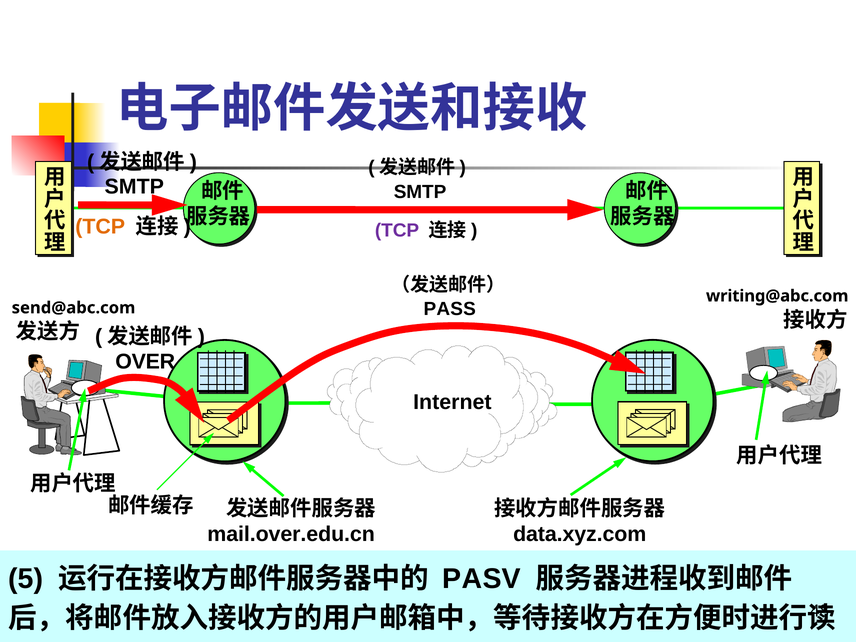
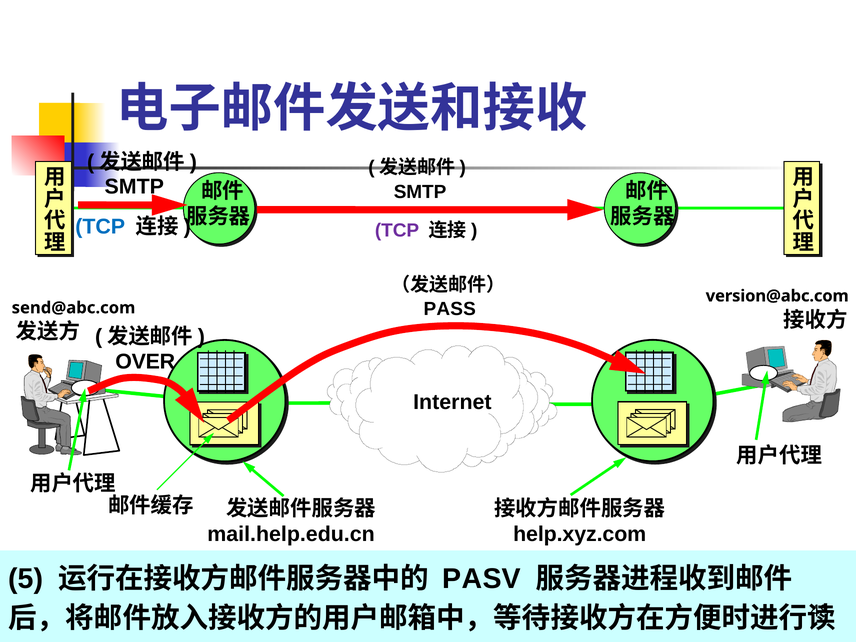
TCP colour: orange -> blue (100, 227)
writing@abc.com: writing@abc.com -> version@abc.com (777, 296)
mail.over.edu.cn: mail.over.edu.cn -> mail.help.edu.cn (291, 534)
data.xyz.com: data.xyz.com -> help.xyz.com (580, 534)
